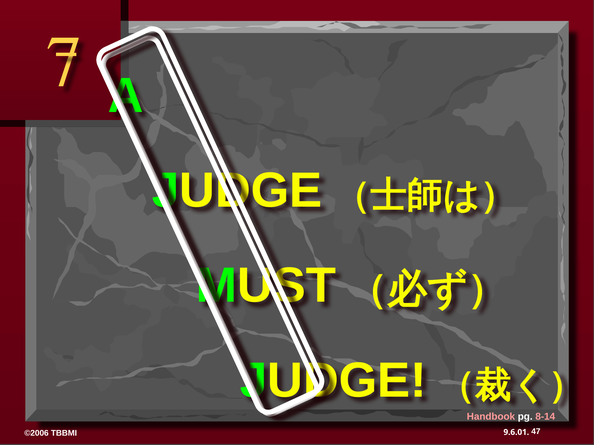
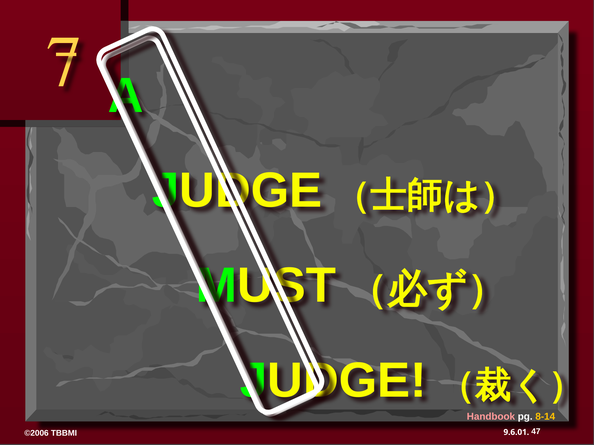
8-14 colour: pink -> yellow (545, 417)
